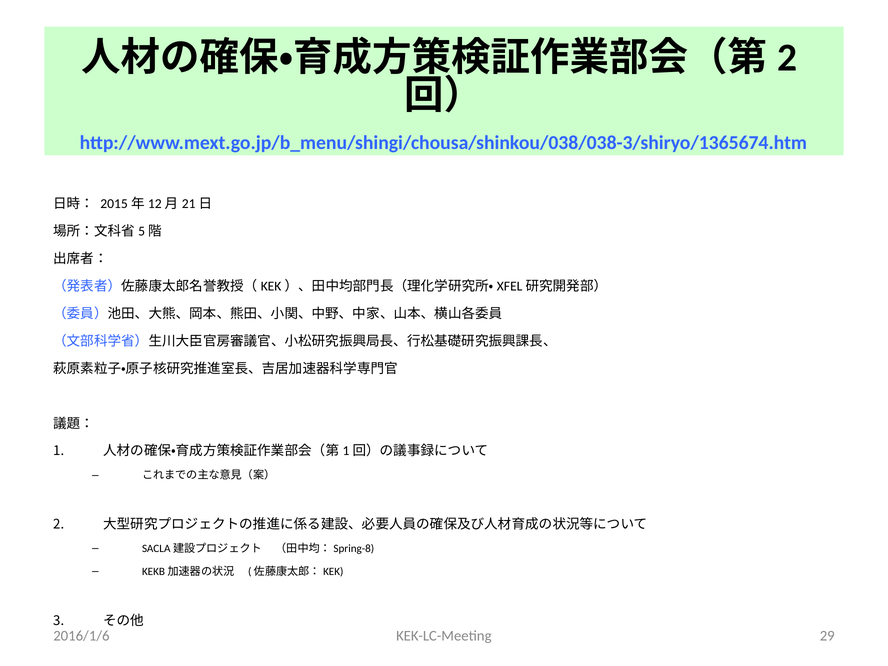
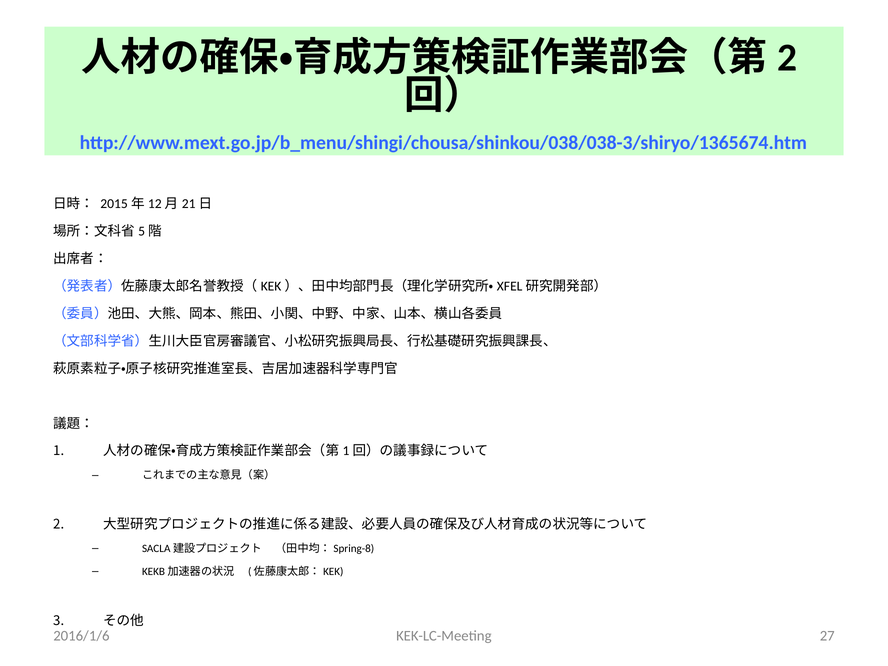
29: 29 -> 27 (827, 636)
